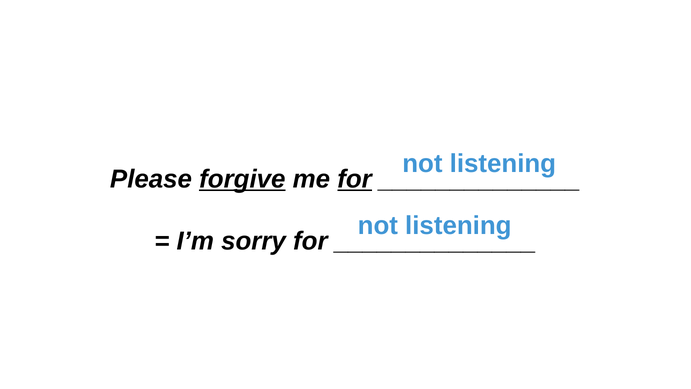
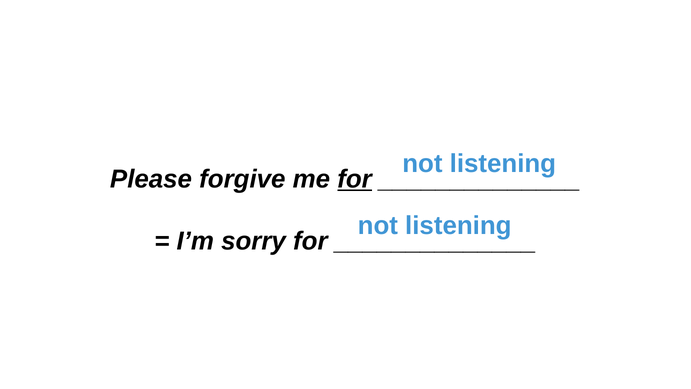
forgive underline: present -> none (242, 179)
